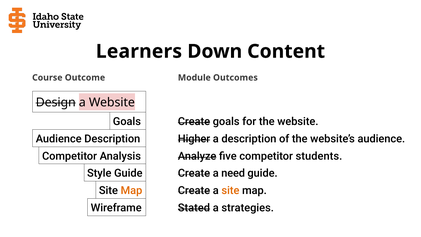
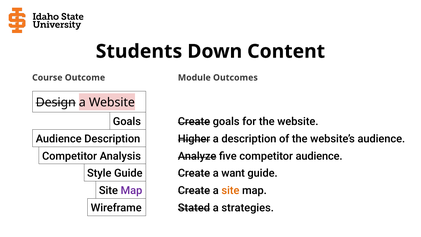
Learners: Learners -> Students (139, 51)
competitor students: students -> audience (319, 156)
need: need -> want (233, 173)
Map colour: orange -> purple (131, 190)
